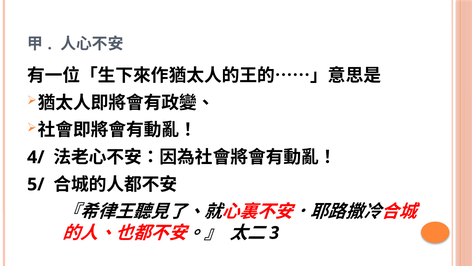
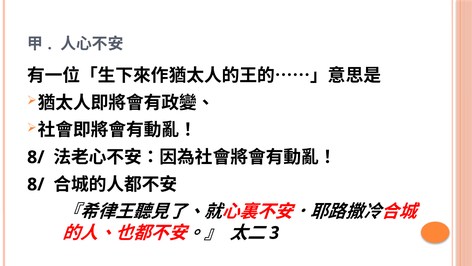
4/: 4/ -> 8/ (36, 157)
5/: 5/ -> 8/ (36, 184)
